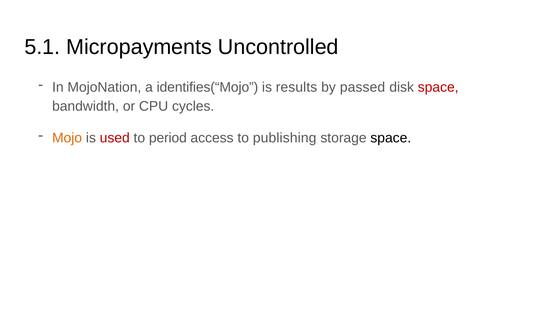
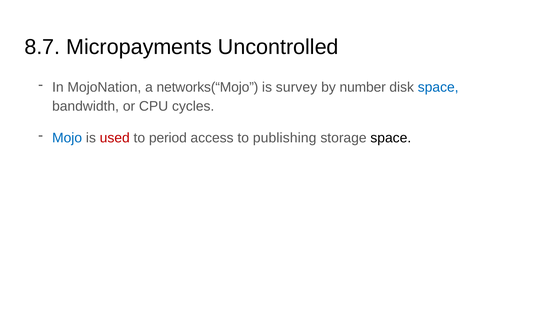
5.1: 5.1 -> 8.7 (42, 47)
identifies(“Mojo: identifies(“Mojo -> networks(“Mojo (207, 87)
results: results -> survey (296, 87)
passed: passed -> number (363, 87)
space colour: red -> blue (438, 87)
Mojo colour: orange -> blue (67, 138)
